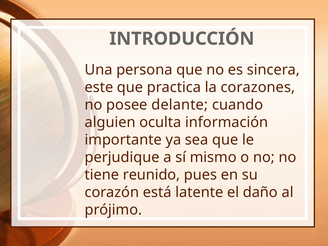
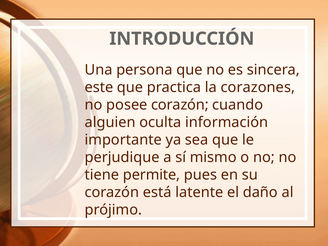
posee delante: delante -> corazón (180, 105)
reunido: reunido -> permite (152, 175)
